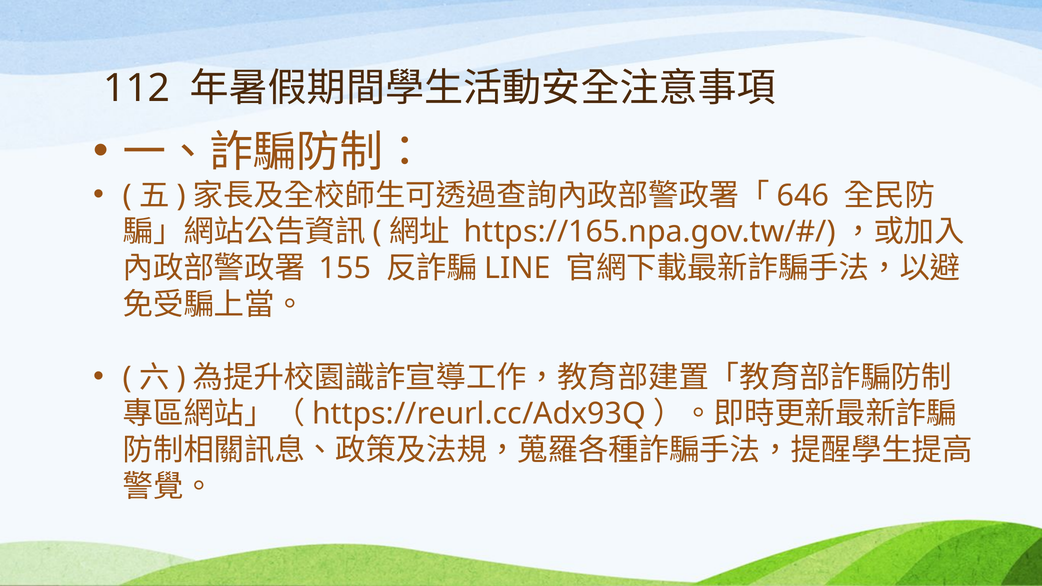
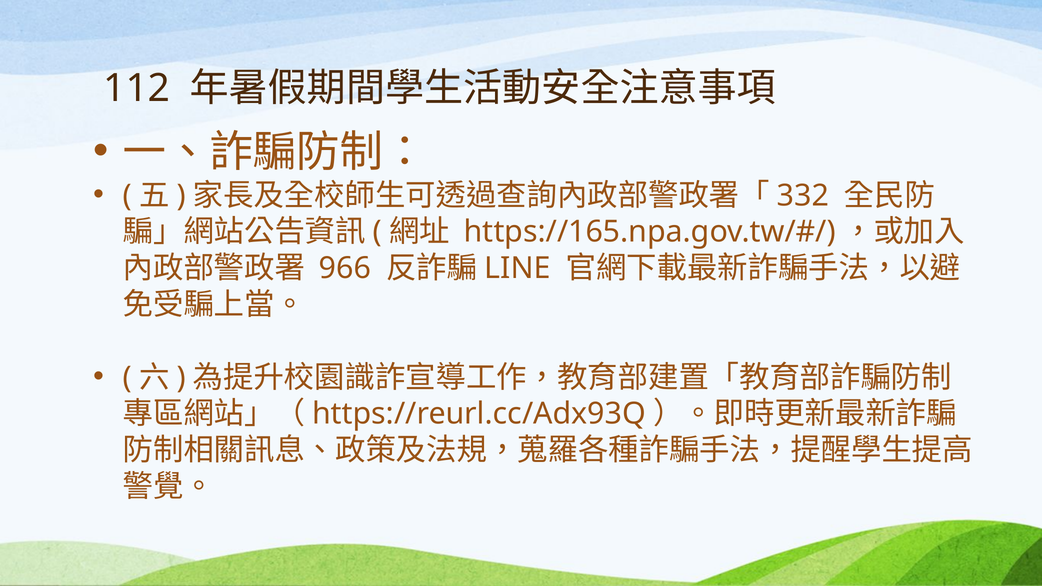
646: 646 -> 332 (803, 196)
155: 155 -> 966 (345, 268)
